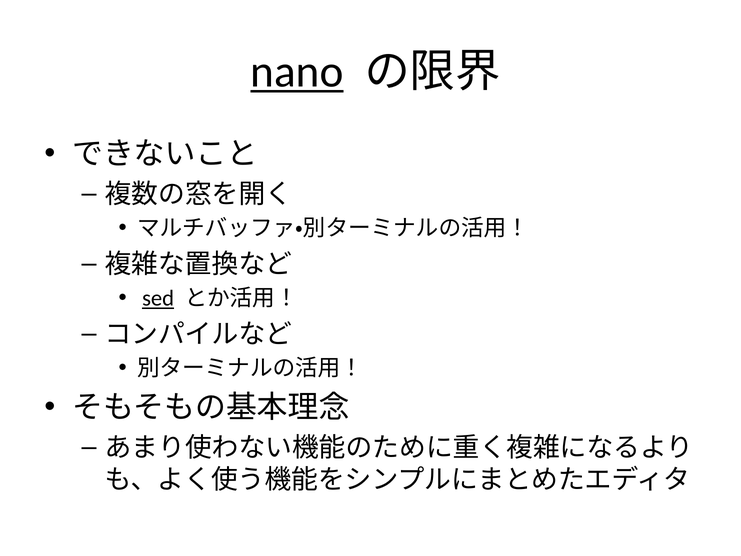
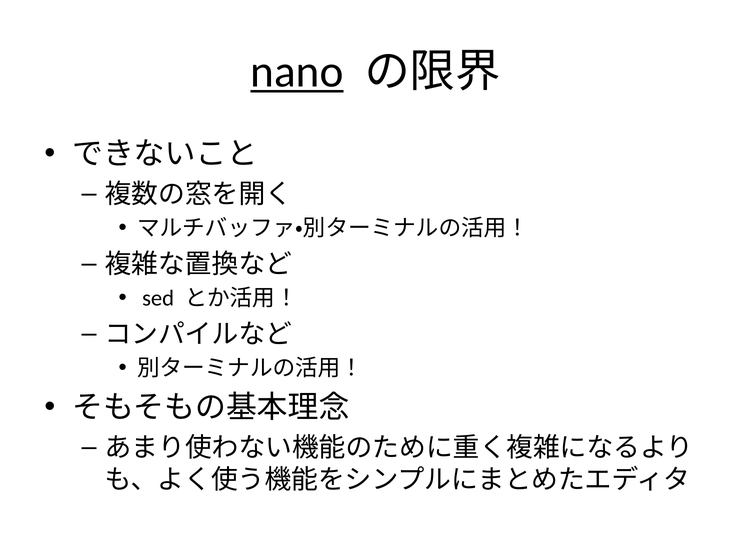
sed underline: present -> none (158, 298)
